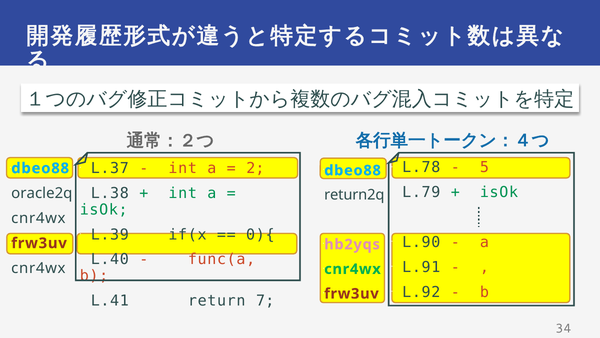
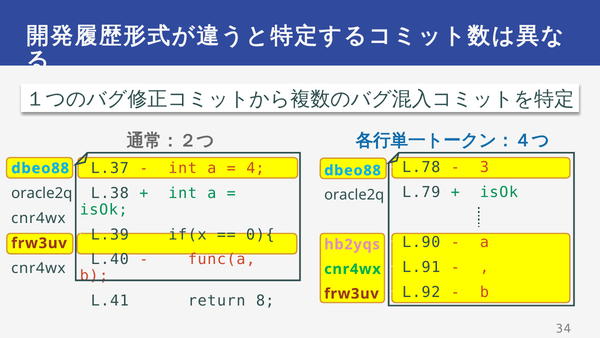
5: 5 -> 3 (484, 167)
2: 2 -> 4 (255, 168)
return2q: return2q -> oracle2q (354, 195)
7: 7 -> 8 (265, 300)
